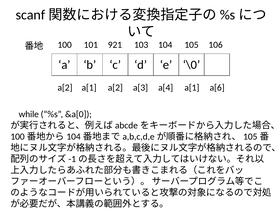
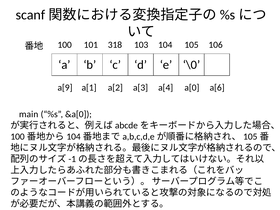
921: 921 -> 318 (115, 45)
a[2: a[2 -> a[9 (65, 88)
a[4 a[1: a[1 -> a[0 (192, 88)
while: while -> main (29, 114)
